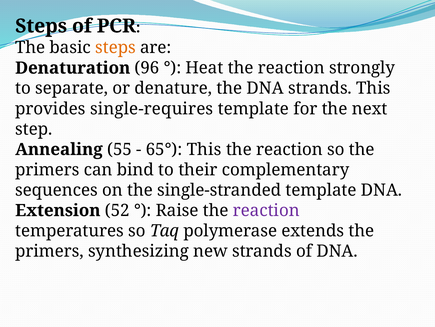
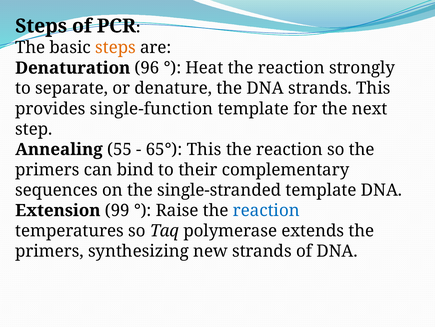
single-requires: single-requires -> single-function (152, 108)
52: 52 -> 99 (117, 210)
reaction colour: purple -> blue (266, 210)
